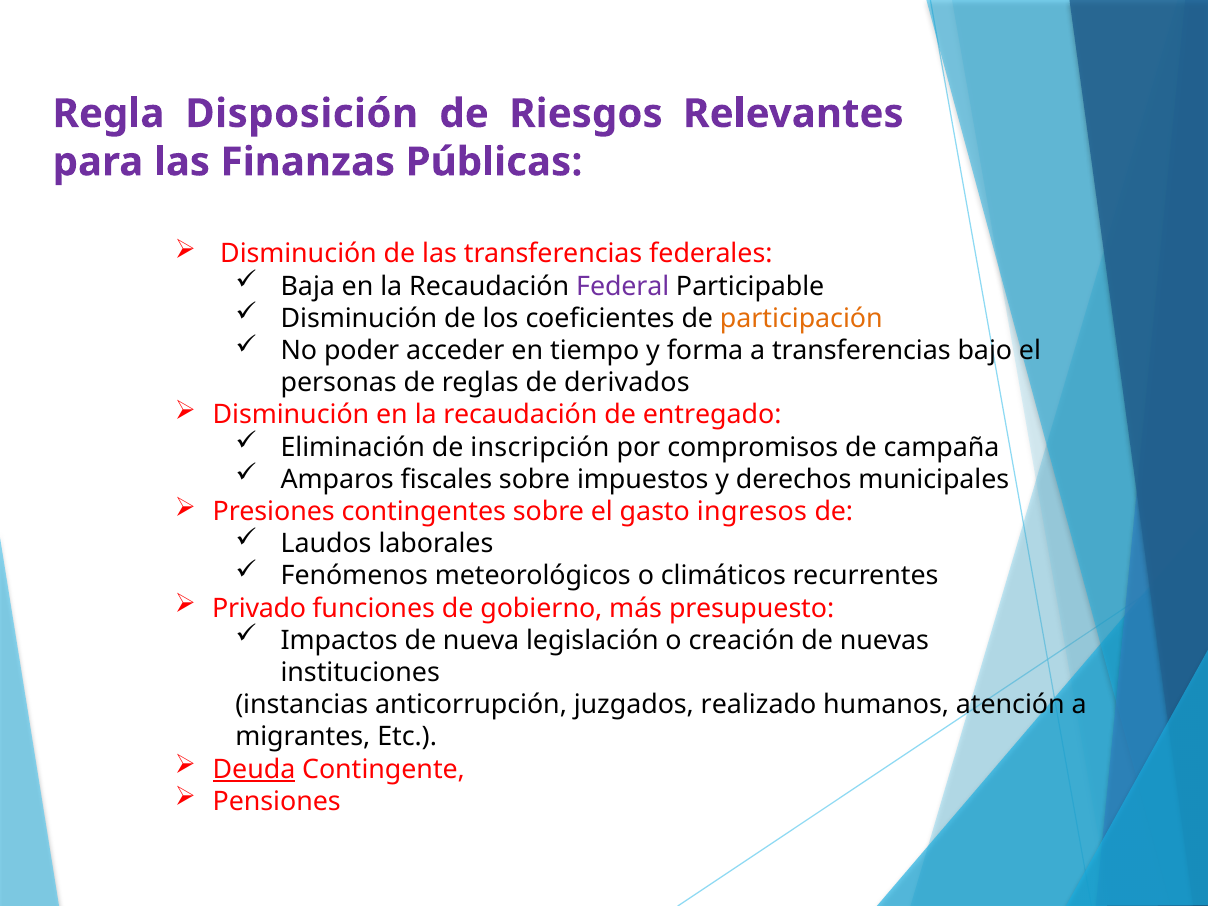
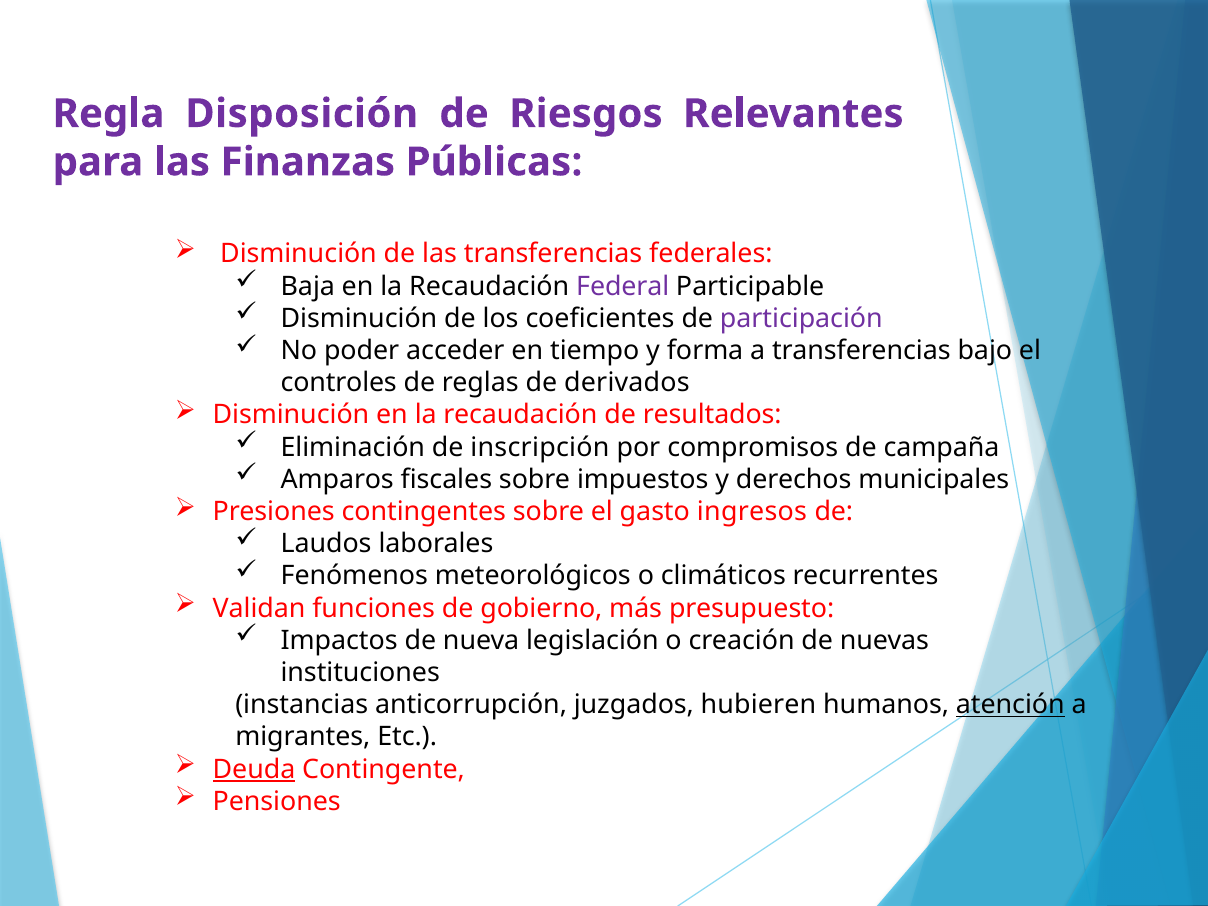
participación colour: orange -> purple (801, 318)
personas: personas -> controles (339, 383)
entregado: entregado -> resultados (712, 415)
Privado: Privado -> Validan (259, 608)
realizado: realizado -> hubieren (758, 705)
atención underline: none -> present (1010, 705)
